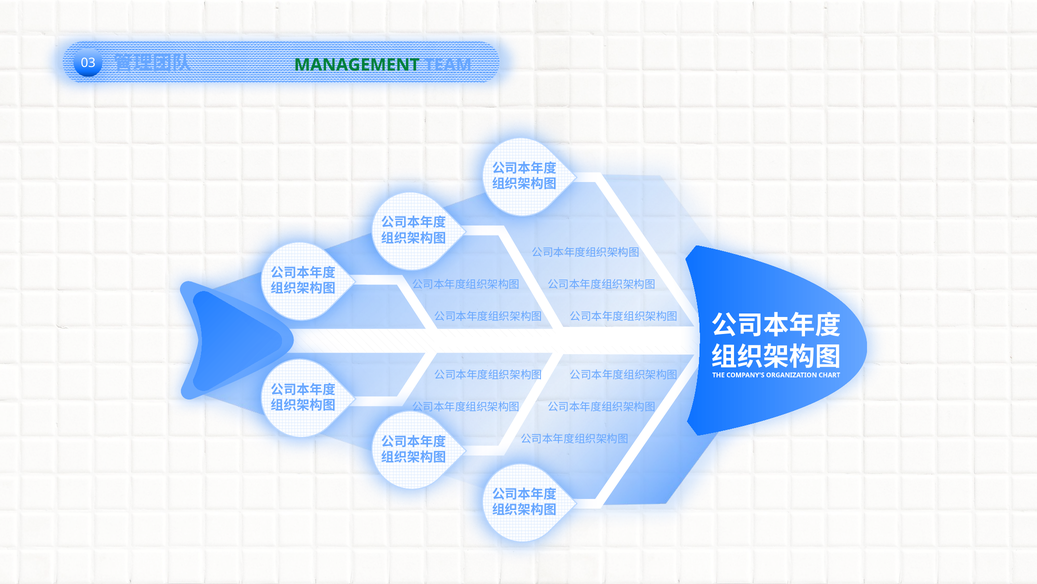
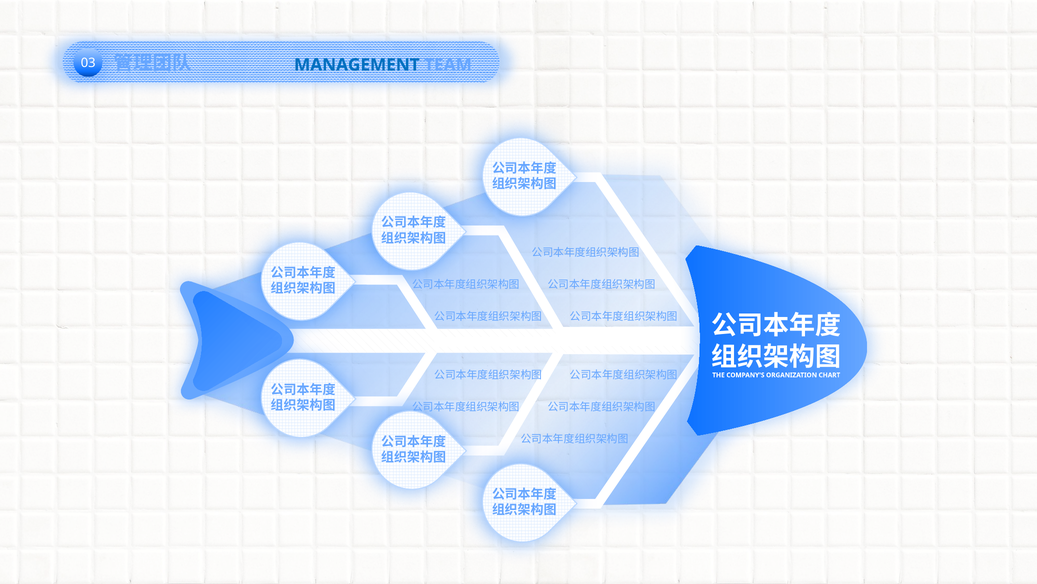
MANAGEMENT colour: green -> blue (357, 65)
